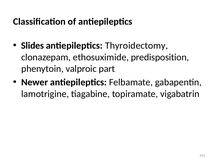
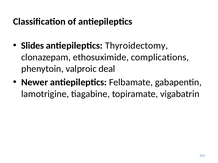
predisposition: predisposition -> complications (160, 57)
part: part -> deal (107, 69)
